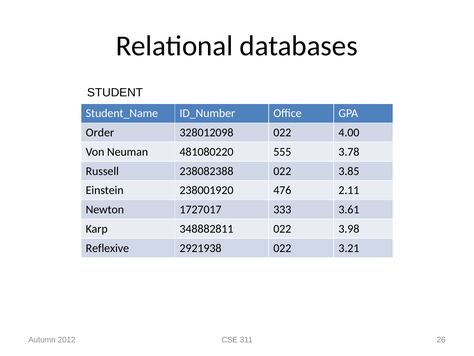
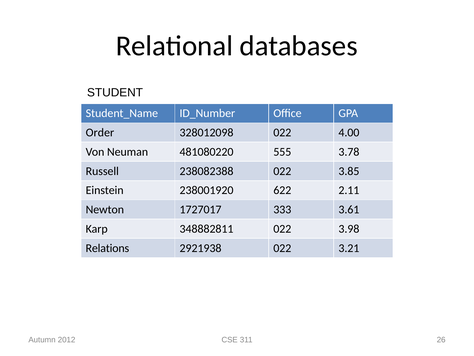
476: 476 -> 622 (282, 190)
Reflexive: Reflexive -> Relations (107, 248)
